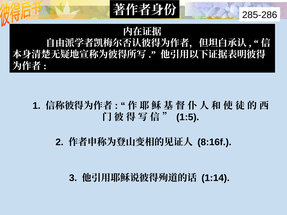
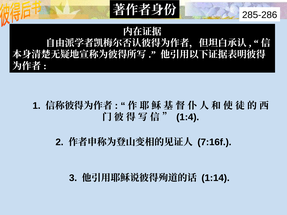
1:5: 1:5 -> 1:4 (188, 117)
8:16f: 8:16f -> 7:16f (214, 142)
